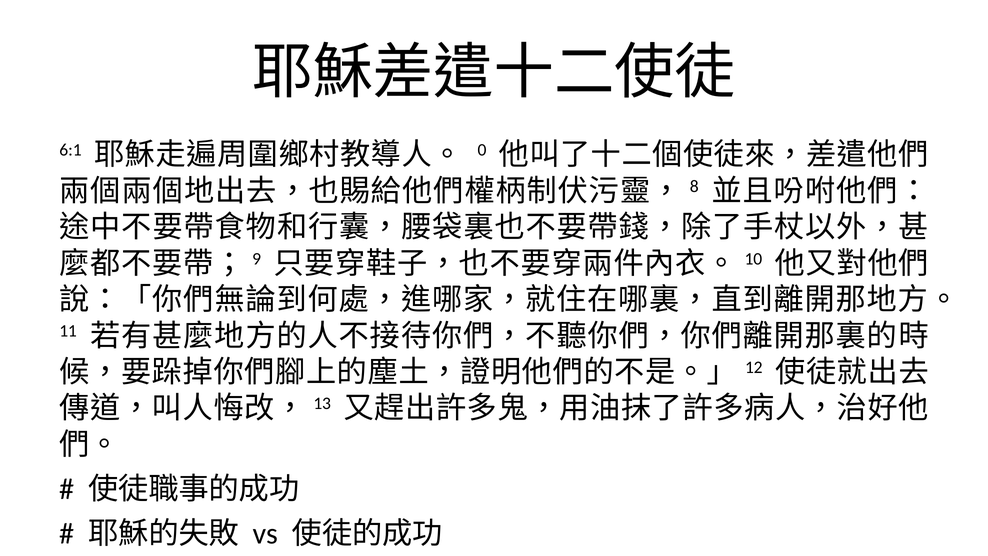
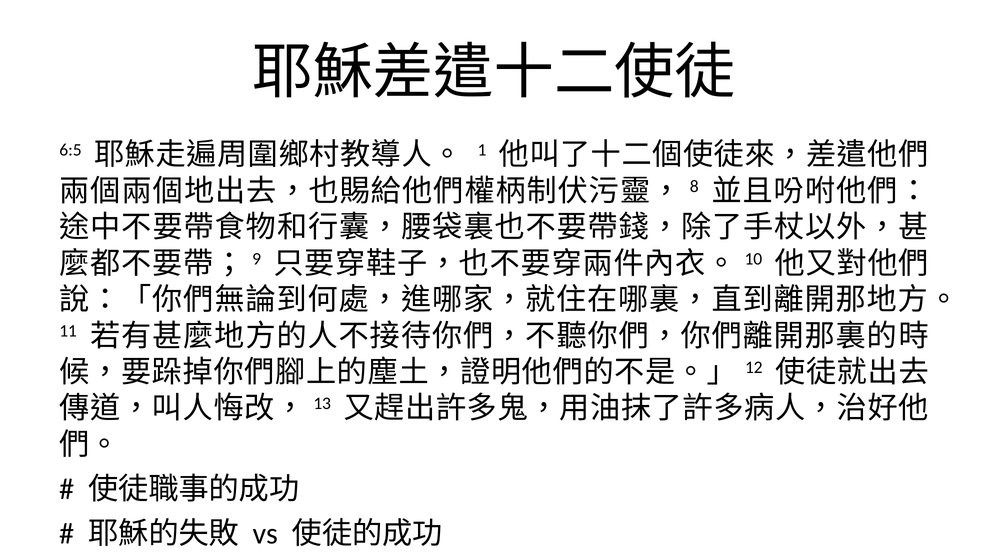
6:1: 6:1 -> 6:5 (70, 150)
0: 0 -> 1 (482, 150)
